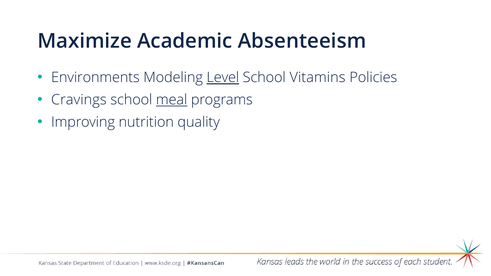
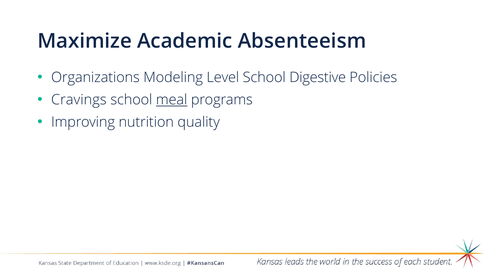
Environments: Environments -> Organizations (95, 78)
Level underline: present -> none (223, 78)
Vitamins: Vitamins -> Digestive (318, 78)
